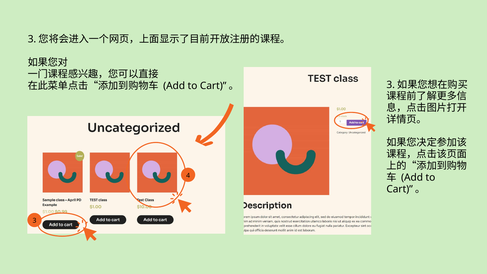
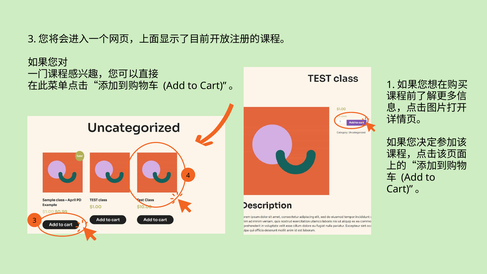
3: 3 -> 1 (391, 85)
